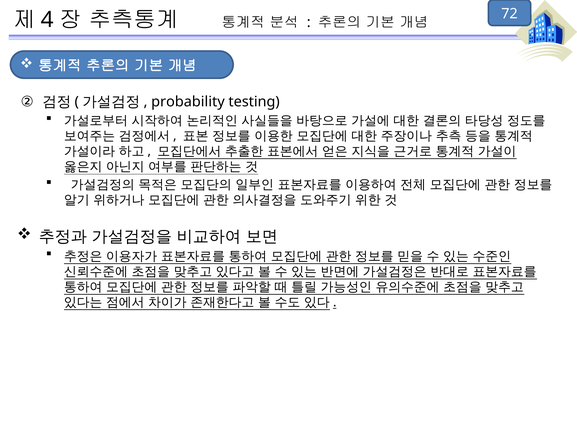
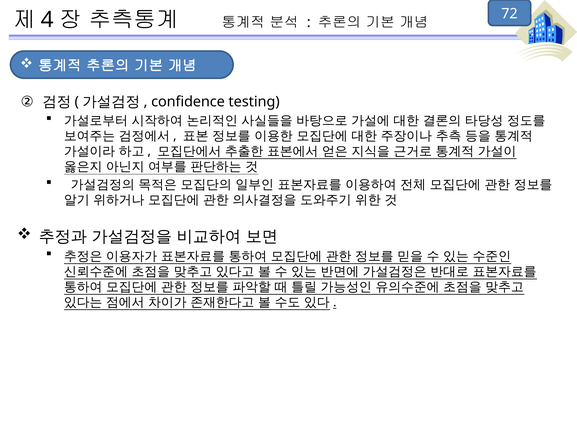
probability: probability -> confidence (188, 102)
